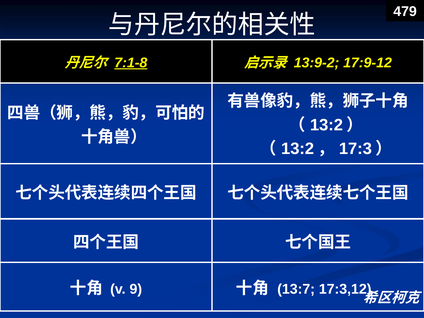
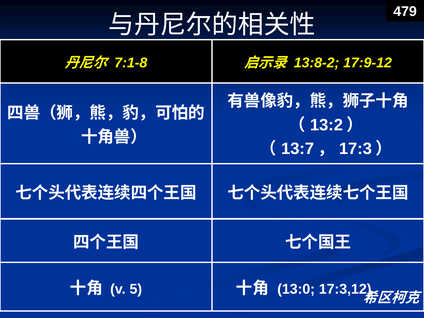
7:1-8 underline: present -> none (131, 63)
13:9-2: 13:9-2 -> 13:8-2 (317, 63)
13:2: 13:2 -> 13:7 (298, 149)
9: 9 -> 5 (136, 289)
13:7: 13:7 -> 13:0 (296, 289)
